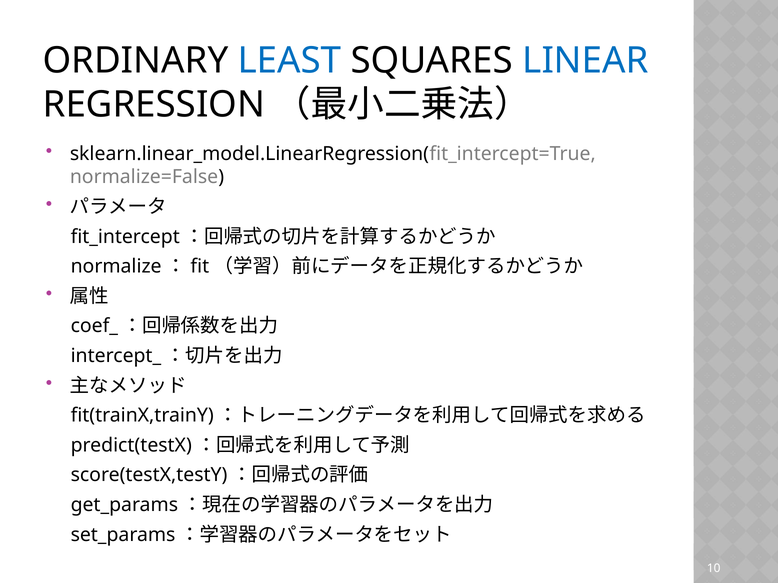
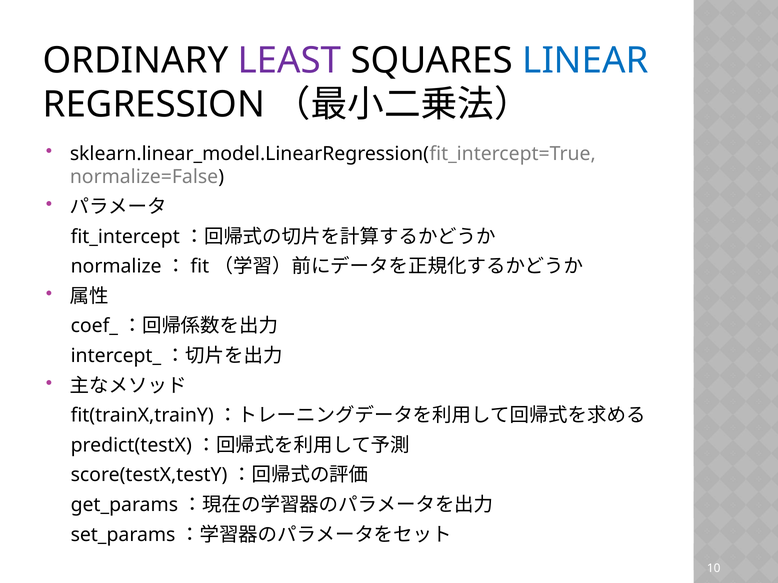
LEAST colour: blue -> purple (290, 61)
